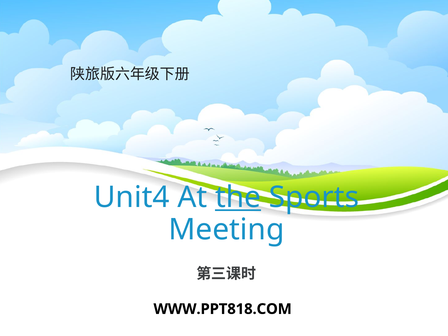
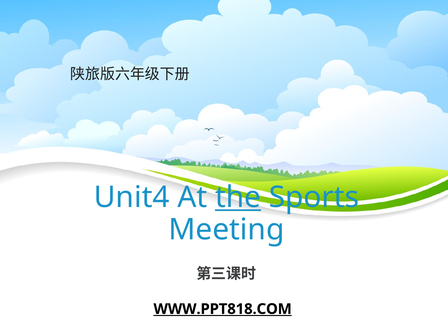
WWW.PPT818.COM underline: none -> present (223, 309)
